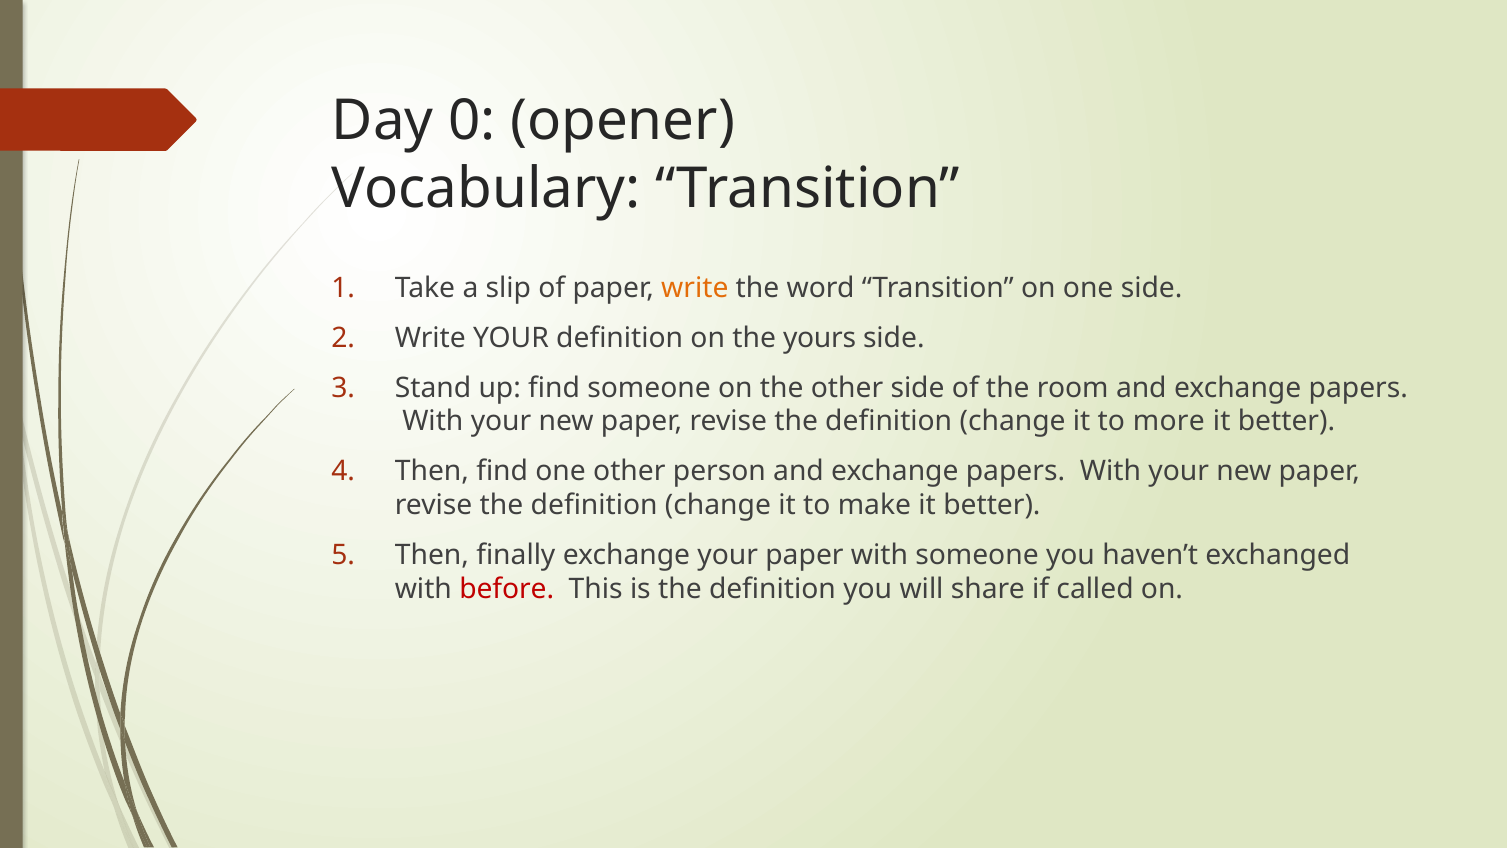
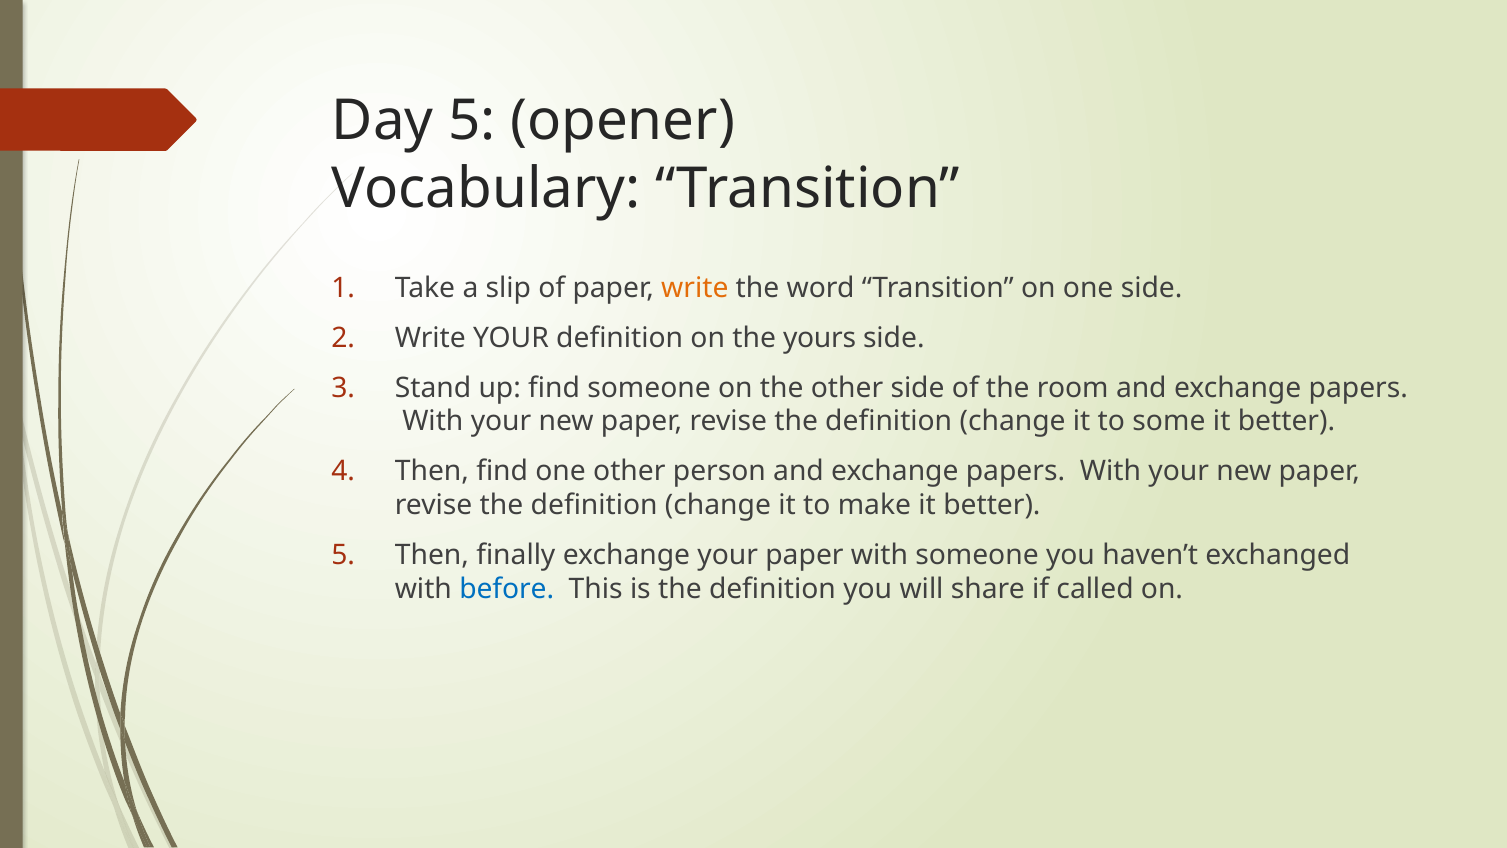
Day 0: 0 -> 5 (472, 121)
more: more -> some (1169, 421)
before colour: red -> blue (507, 589)
